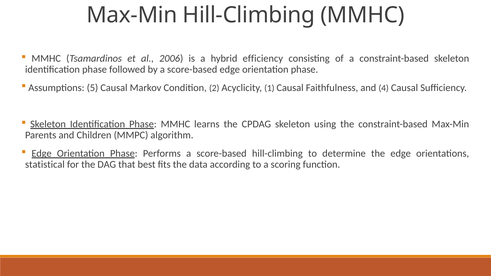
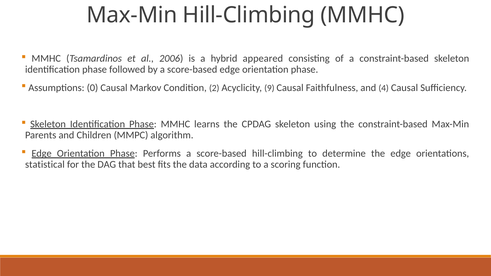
efficiency: efficiency -> appeared (263, 59)
5: 5 -> 0 (92, 88)
1: 1 -> 9 (269, 88)
